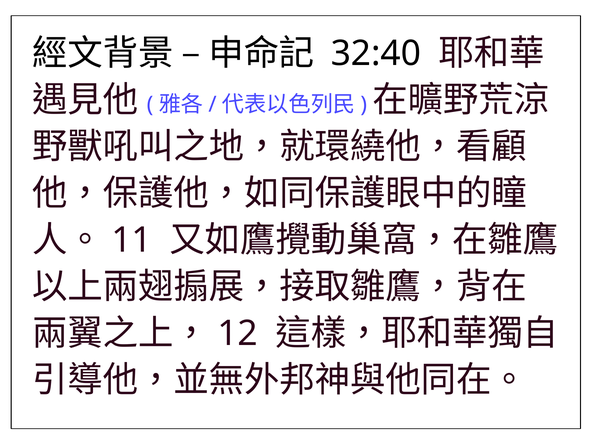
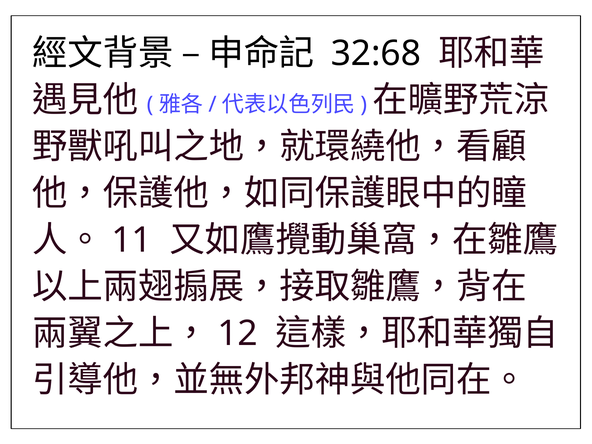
32:40: 32:40 -> 32:68 (376, 54)
